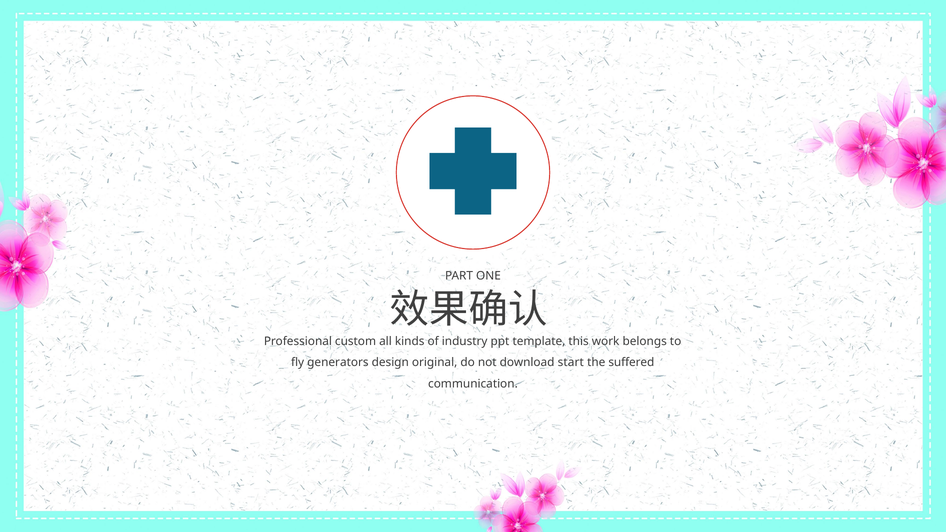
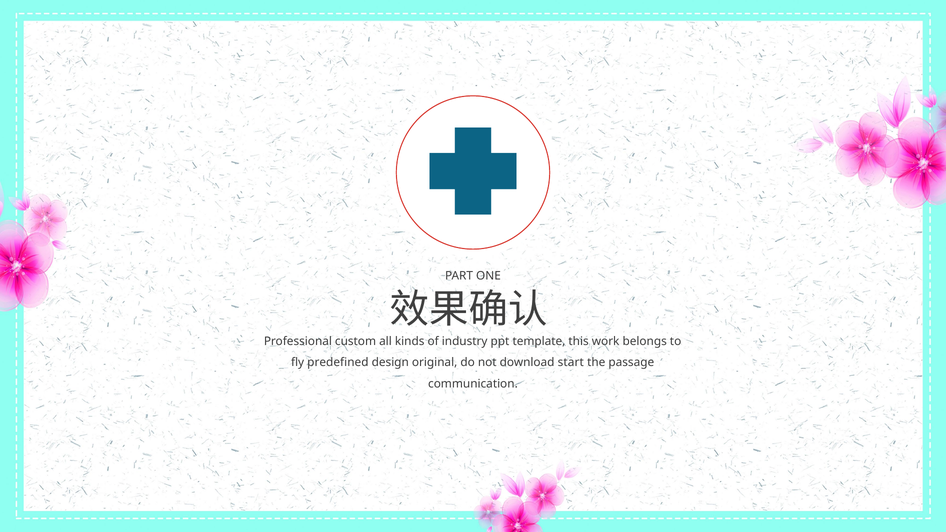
generators: generators -> predefined (338, 363)
suffered: suffered -> passage (631, 363)
